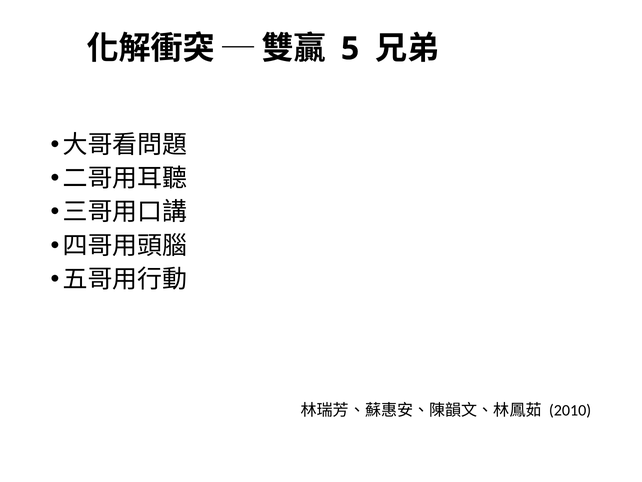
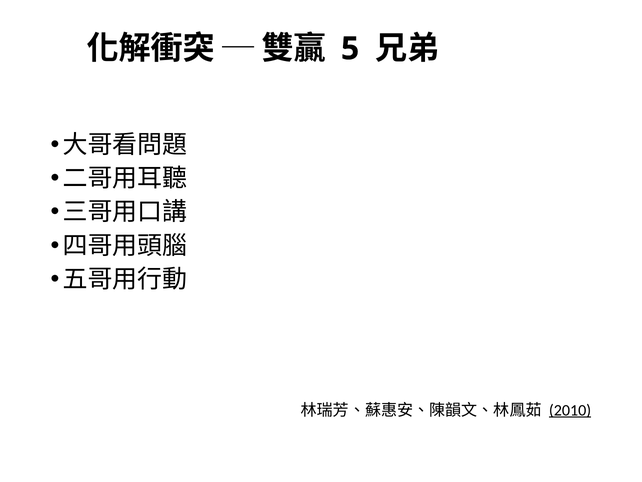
2010 underline: none -> present (570, 410)
